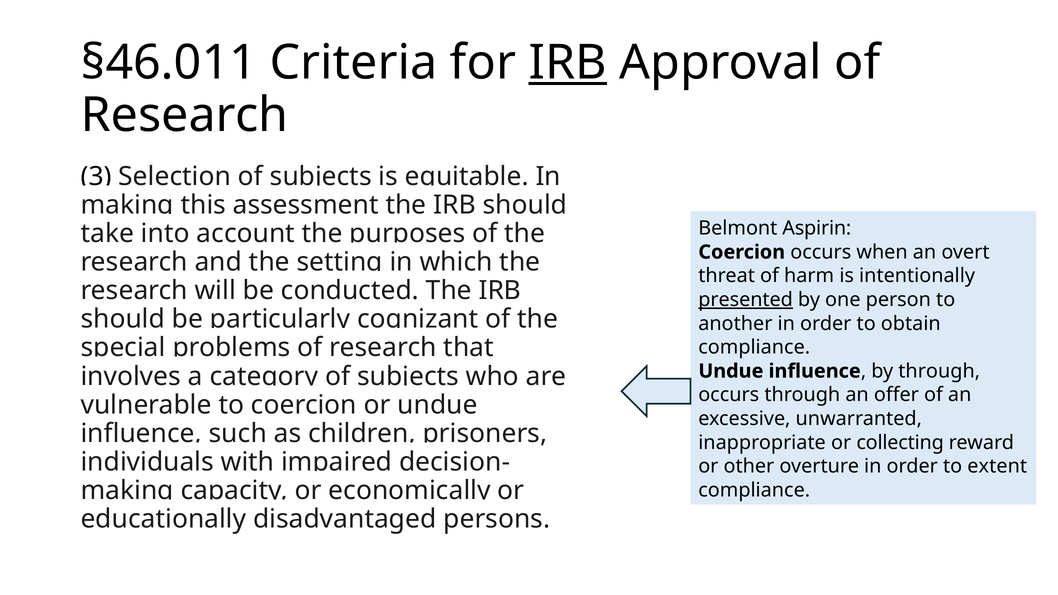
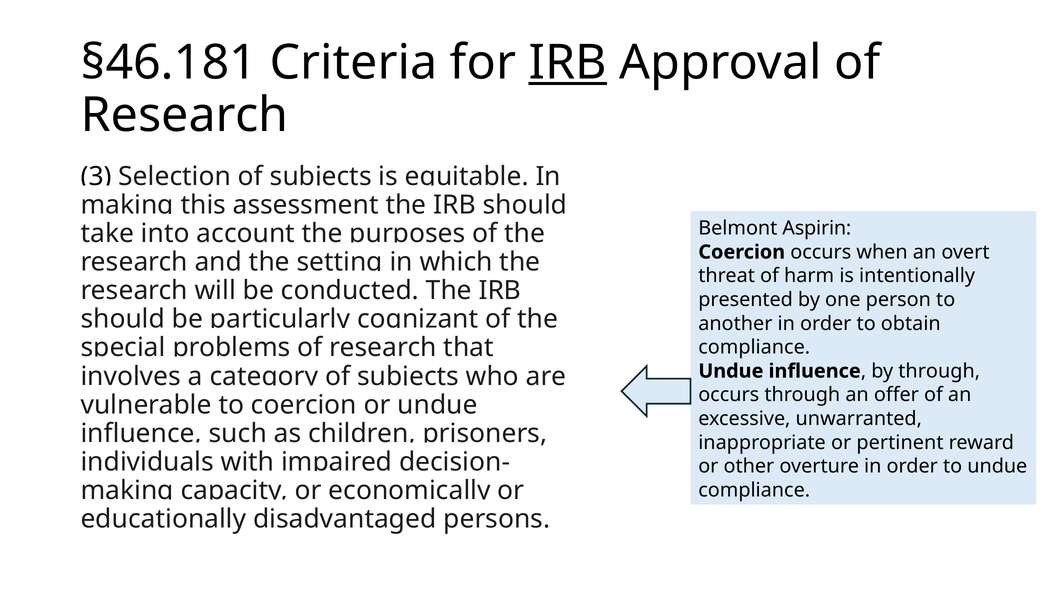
§46.011: §46.011 -> §46.181 (169, 63)
presented underline: present -> none (746, 300)
collecting: collecting -> pertinent (900, 443)
to extent: extent -> undue (997, 466)
